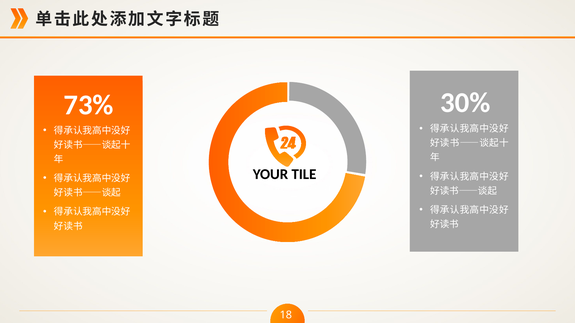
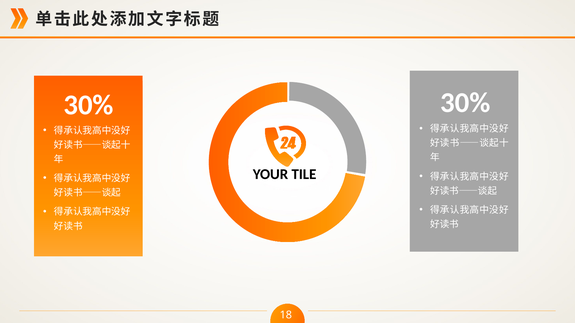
73%: 73% -> 30% (89, 105)
